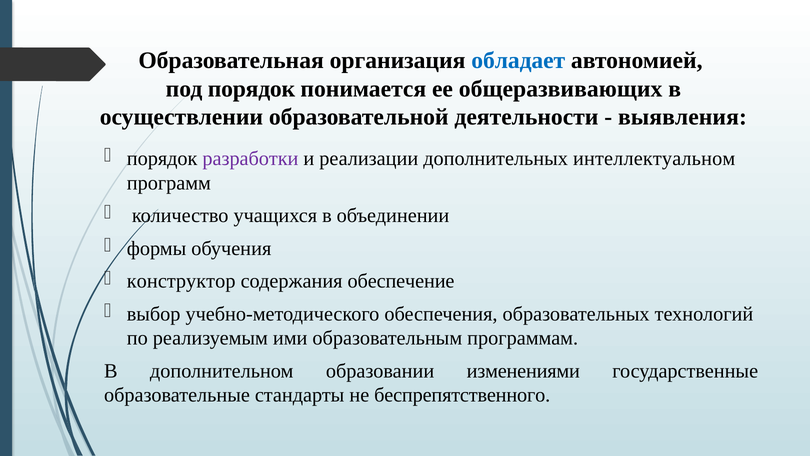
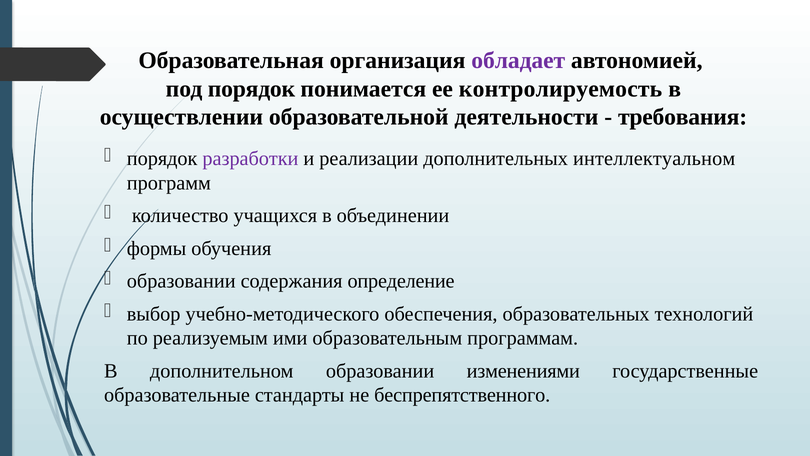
обладает colour: blue -> purple (518, 60)
общеразвивающих: общеразвивающих -> контролируемость (561, 89)
выявления: выявления -> требования (683, 117)
конструктор: конструктор -> образовании (181, 281)
обеспечение: обеспечение -> определение (401, 281)
